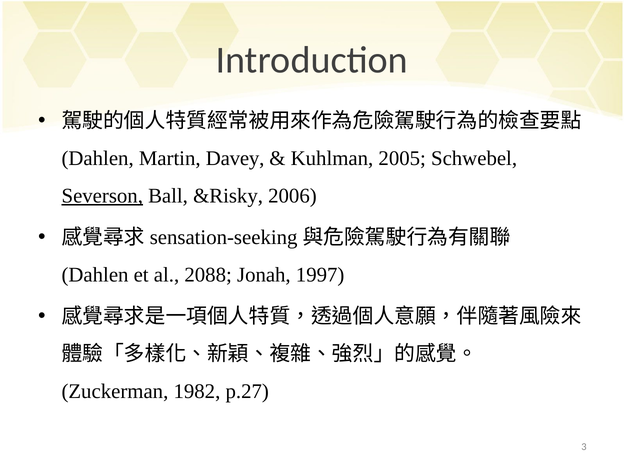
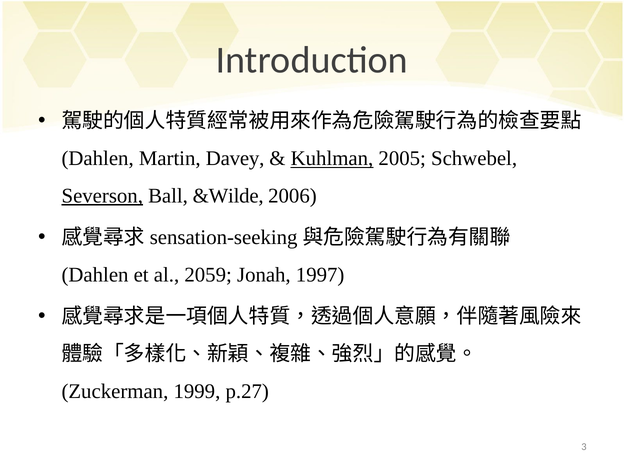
Kuhlman underline: none -> present (332, 158)
&Risky: &Risky -> &Wilde (228, 196)
2088: 2088 -> 2059 (208, 275)
1982: 1982 -> 1999 (197, 391)
